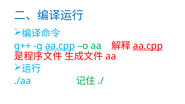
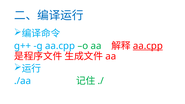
aa.cpp underline: present -> none (60, 46)
